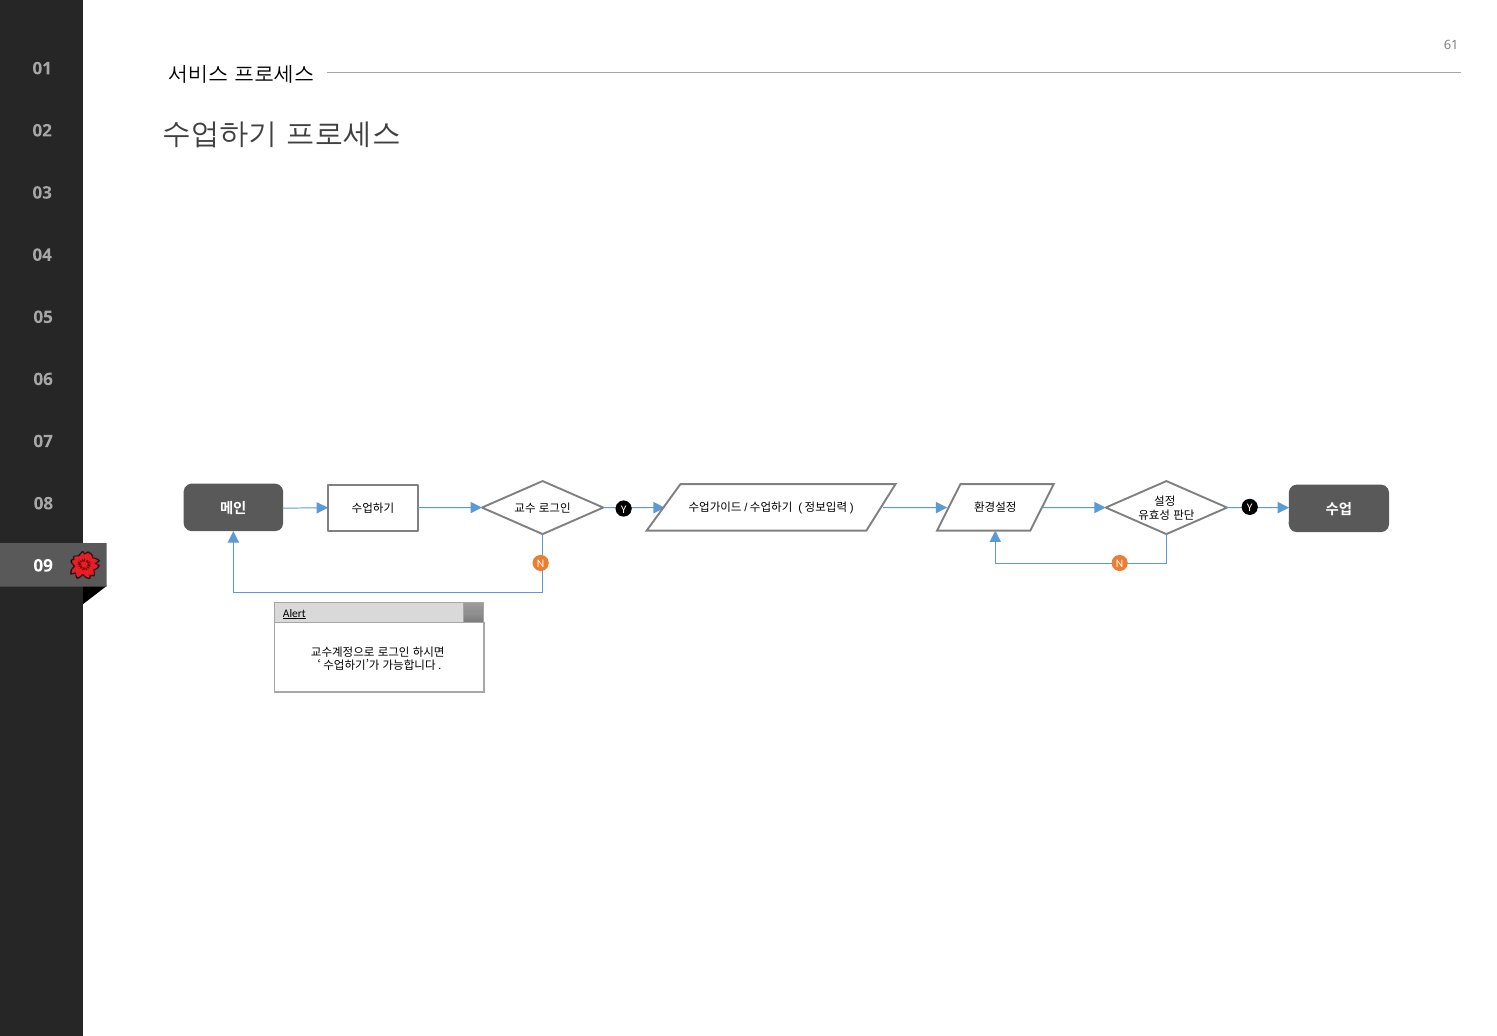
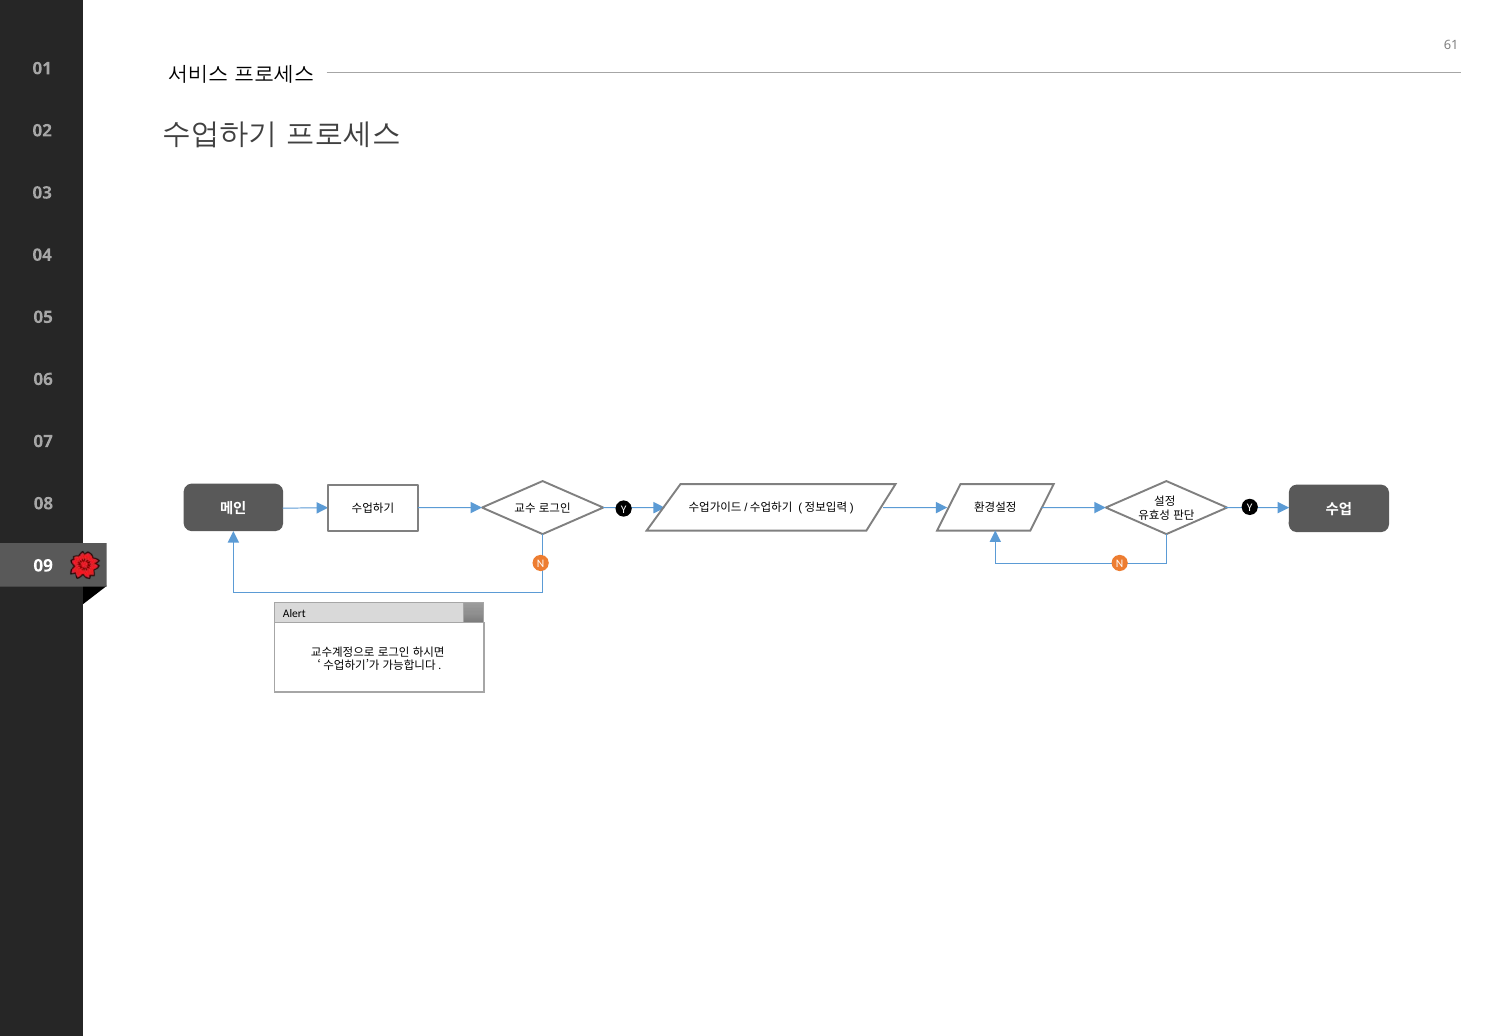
Alert underline: present -> none (294, 614)
